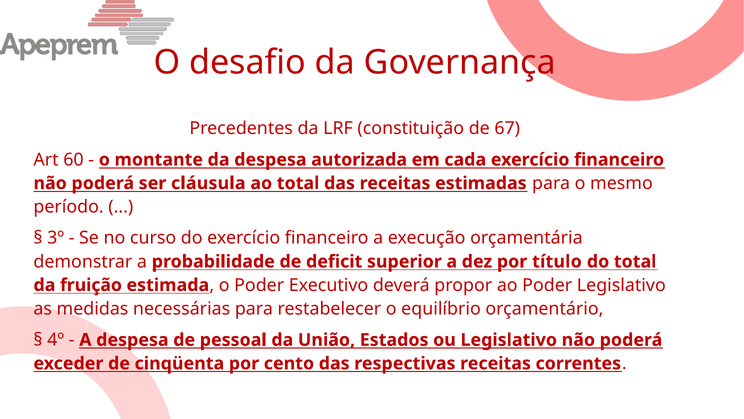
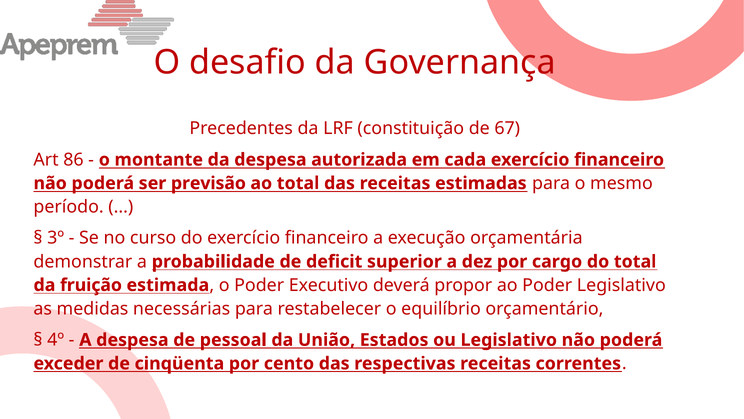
60: 60 -> 86 (73, 160)
cláusula: cláusula -> previsão (208, 183)
título: título -> cargo (557, 261)
